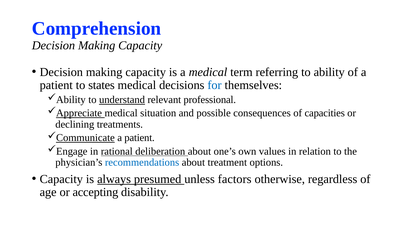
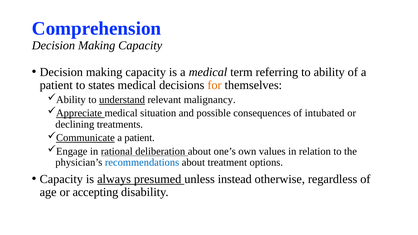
for colour: blue -> orange (215, 85)
professional: professional -> malignancy (210, 100)
capacities: capacities -> intubated (325, 113)
factors: factors -> instead (235, 179)
